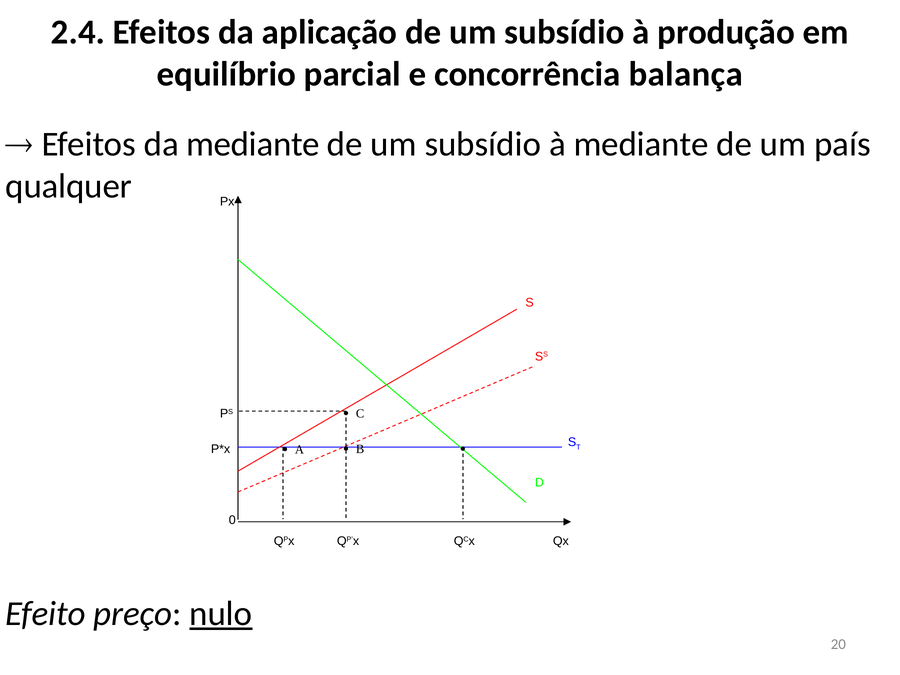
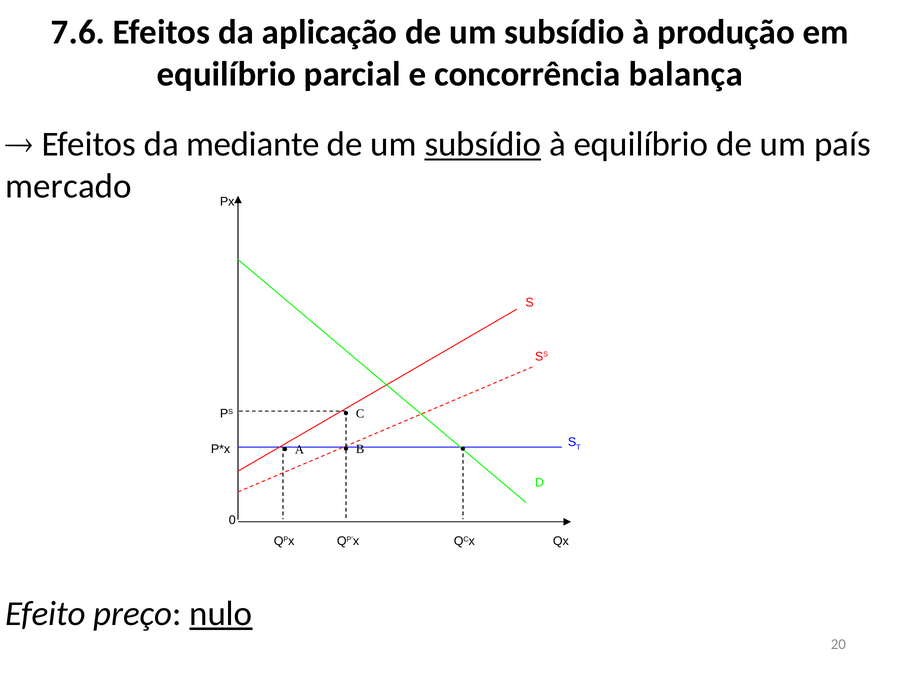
2.4: 2.4 -> 7.6 (78, 32)
subsídio underline: none -> present (483, 144)
à mediante: mediante -> equilíbrio (641, 144)
qualquer: qualquer -> mercado (69, 186)
